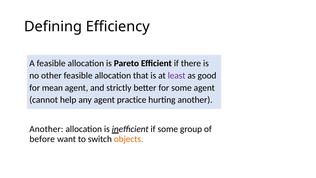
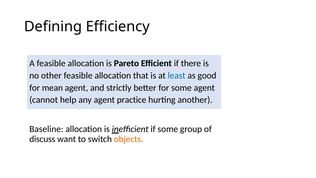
least colour: purple -> blue (177, 75)
Another: Another -> Baseline (46, 129)
before: before -> discuss (42, 139)
